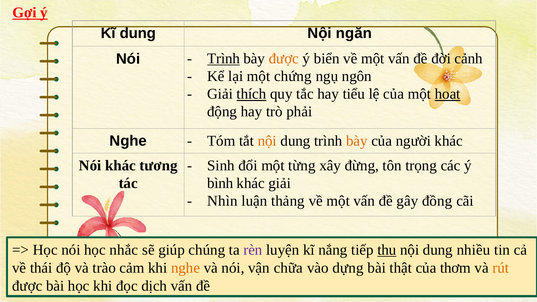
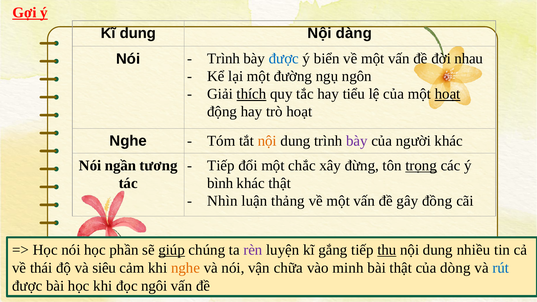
ngăn: ngăn -> dàng (354, 33)
Trình underline: present -> none (224, 59)
được colour: orange -> blue (284, 59)
cảnh: cảnh -> nhau (469, 59)
chứng: chứng -> đường (293, 76)
trò phải: phải -> hoạt (299, 112)
bày colour: orange -> purple (357, 141)
Nói khác: khác -> ngần (120, 166)
Sinh: Sinh -> Tiếp (221, 166)
từng: từng -> chắc (302, 166)
trọng underline: none -> present (421, 166)
khác giải: giải -> thật (280, 183)
nhắc: nhắc -> phần (124, 250)
giúp underline: none -> present (172, 250)
nắng: nắng -> gắng (333, 250)
trào: trào -> siêu (104, 268)
dựng: dựng -> minh (348, 268)
thơm: thơm -> dòng (455, 268)
rút colour: orange -> blue (501, 268)
dịch: dịch -> ngôi (154, 286)
